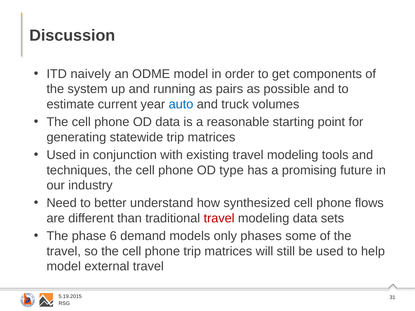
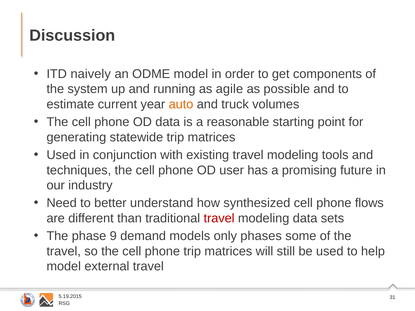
pairs: pairs -> agile (229, 89)
auto colour: blue -> orange (181, 104)
type: type -> user (232, 170)
6: 6 -> 9 (113, 236)
